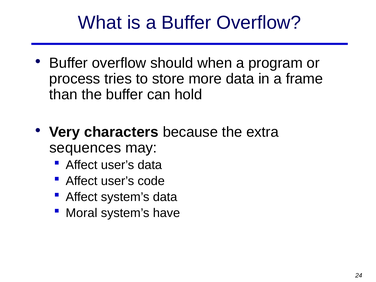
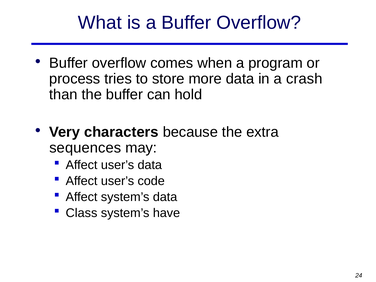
should: should -> comes (172, 63)
frame: frame -> crash (304, 79)
Moral: Moral -> Class (82, 213)
